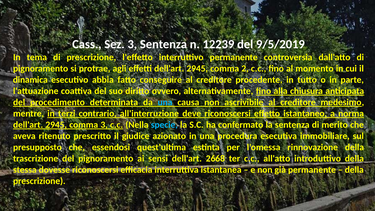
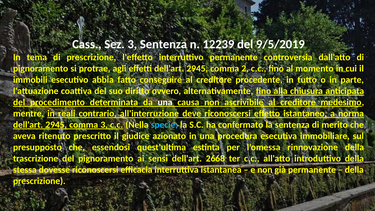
dinamica: dinamica -> immobili (30, 80)
una colour: light blue -> white (165, 102)
terzi: terzi -> reali (67, 114)
